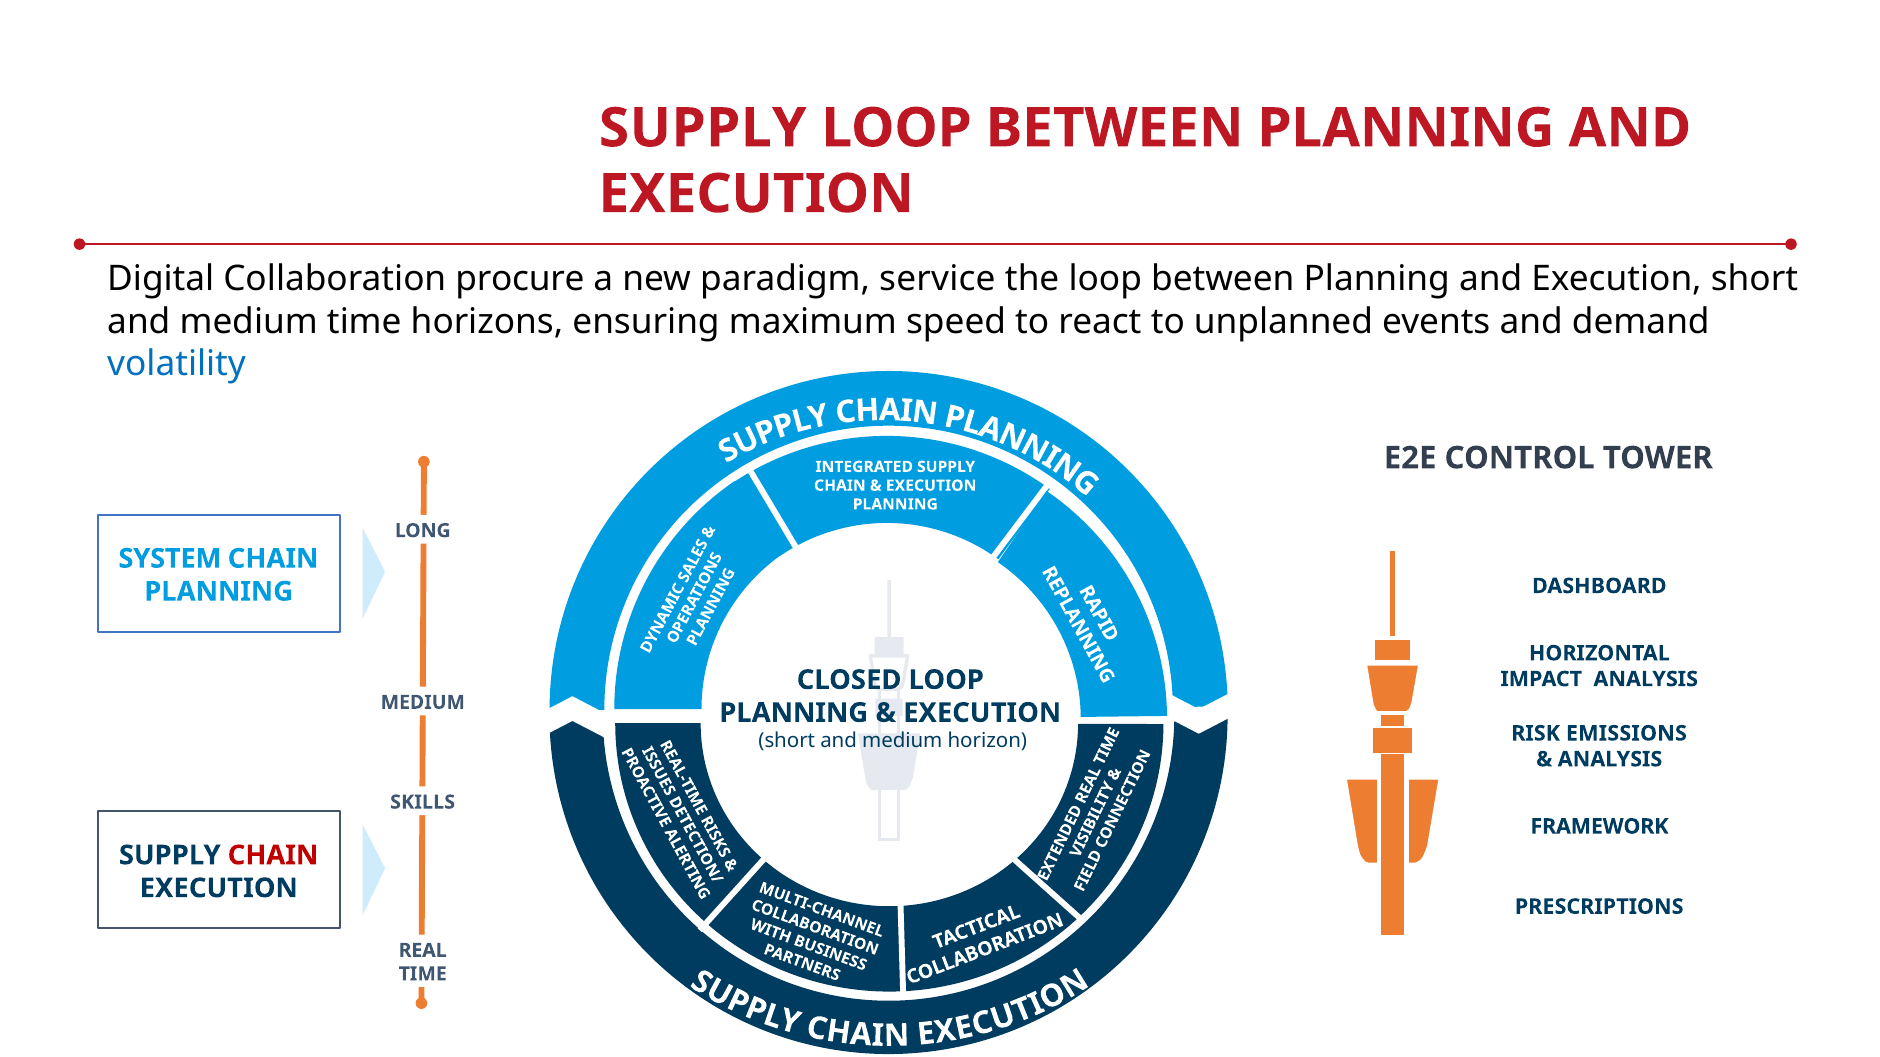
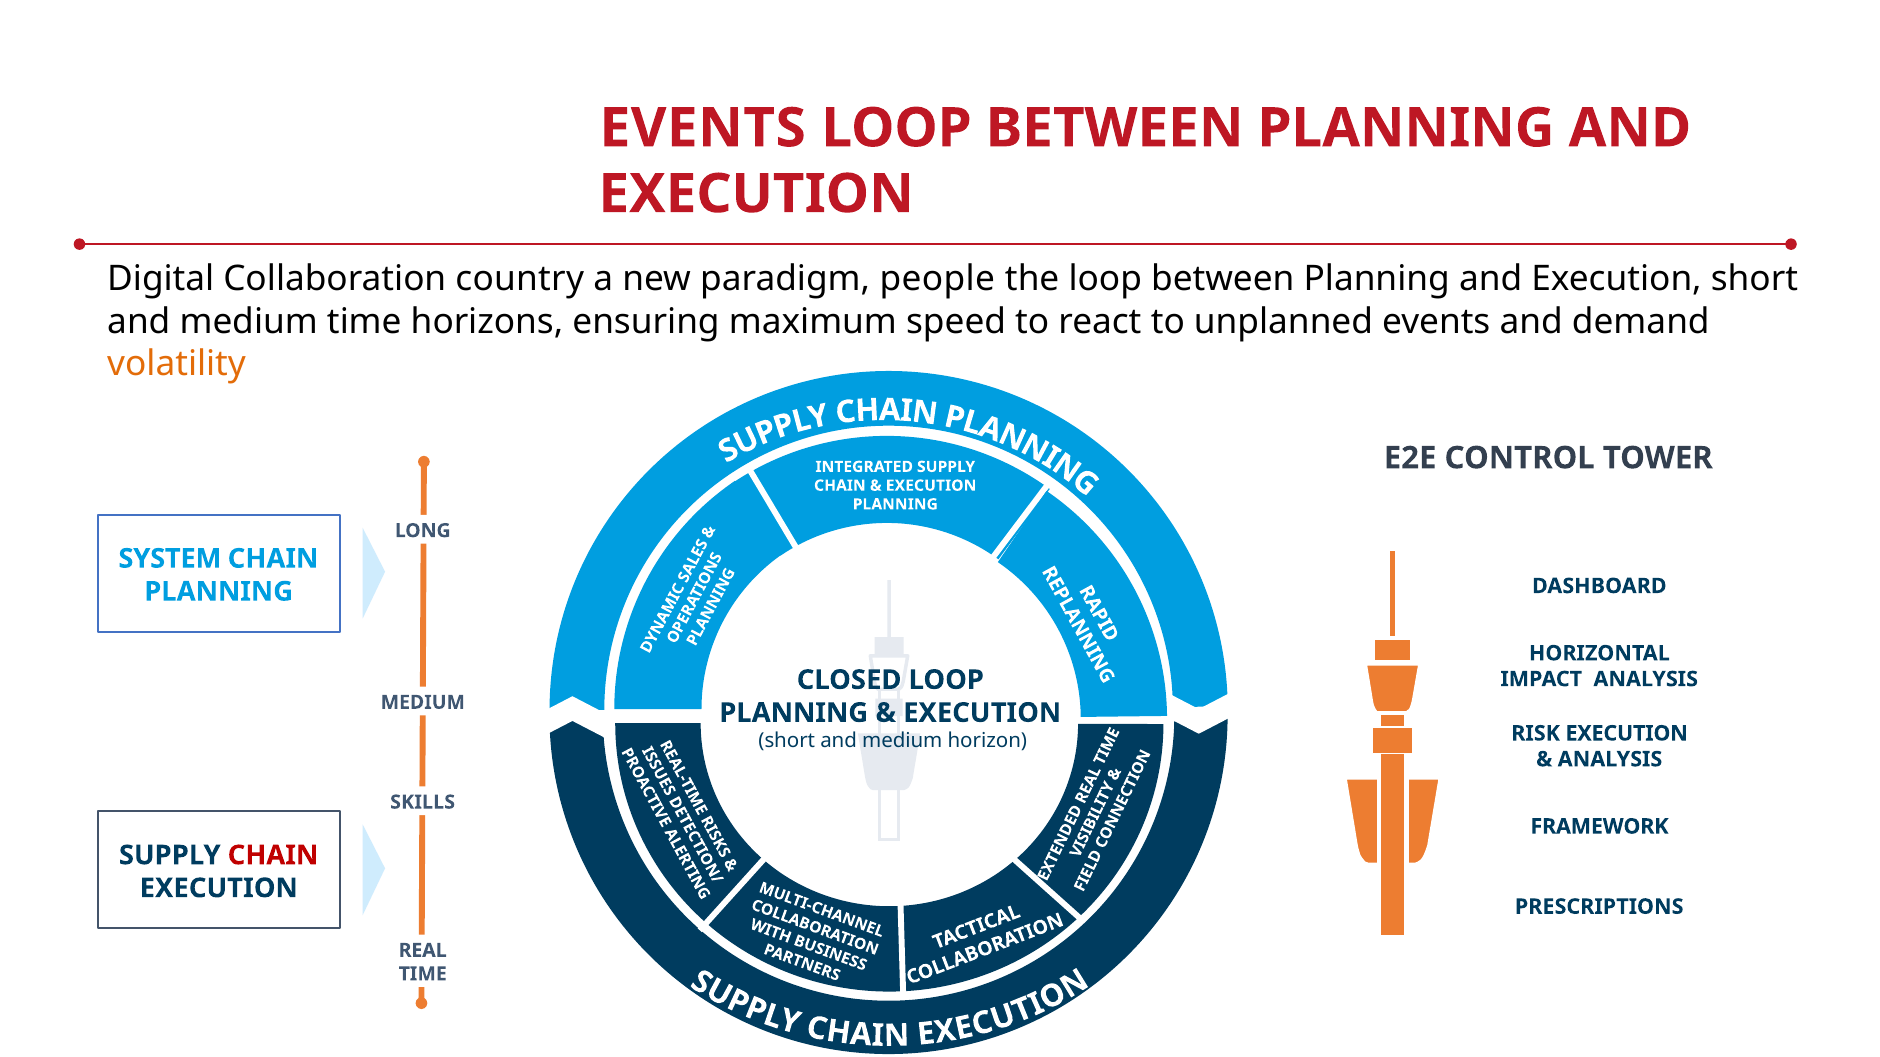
SUPPLY: SUPPLY -> EVENTS (703, 128)
procure: procure -> country (520, 279)
service: service -> people (937, 279)
volatility colour: blue -> orange (177, 364)
RISK EMISSIONS: EMISSIONS -> EXECUTION (1627, 734)
